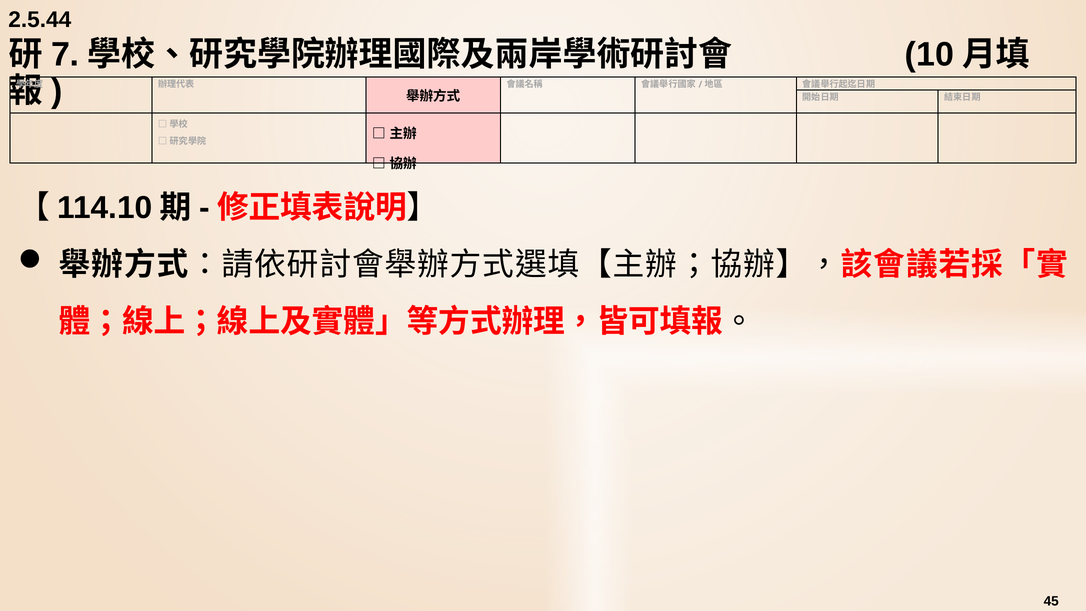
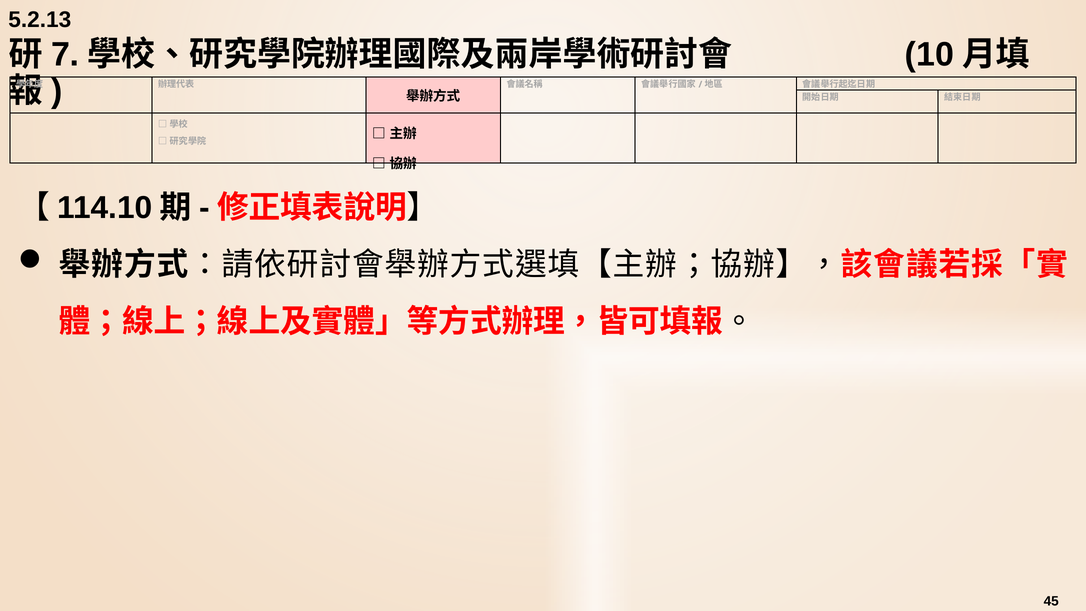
2.5.44: 2.5.44 -> 5.2.13 (40, 20)
